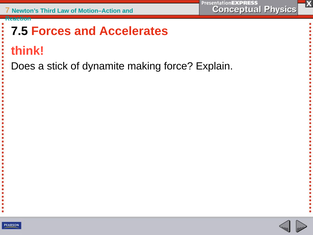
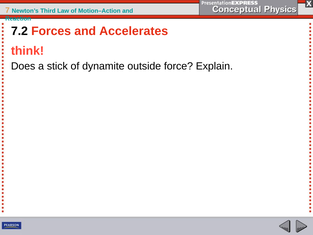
7.5: 7.5 -> 7.2 (19, 31)
making: making -> outside (144, 66)
